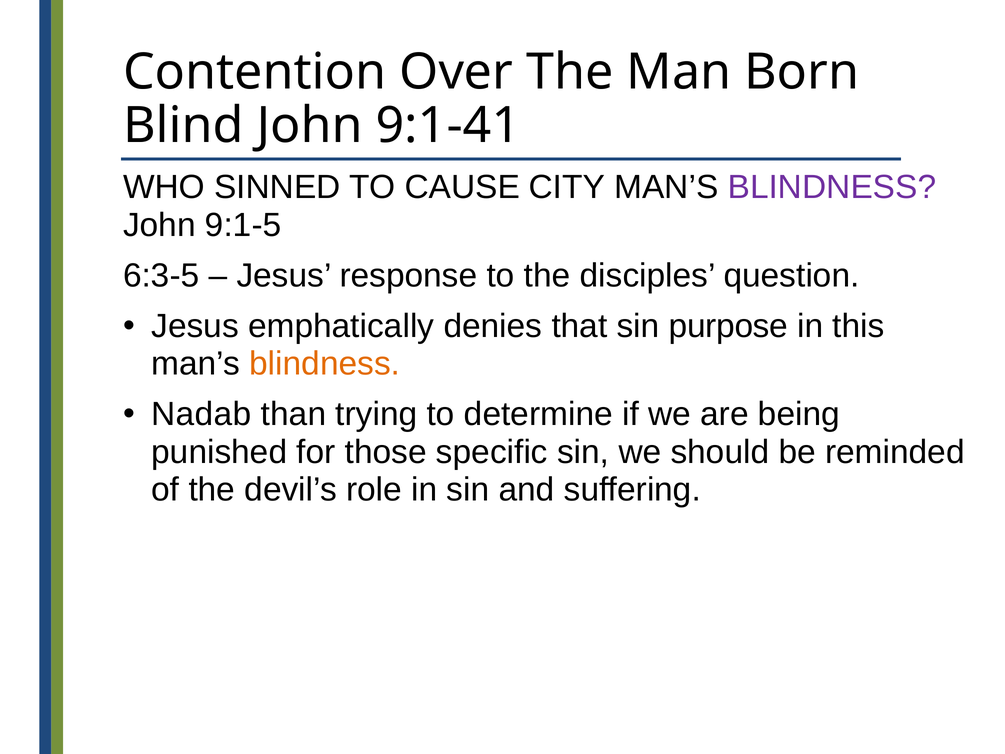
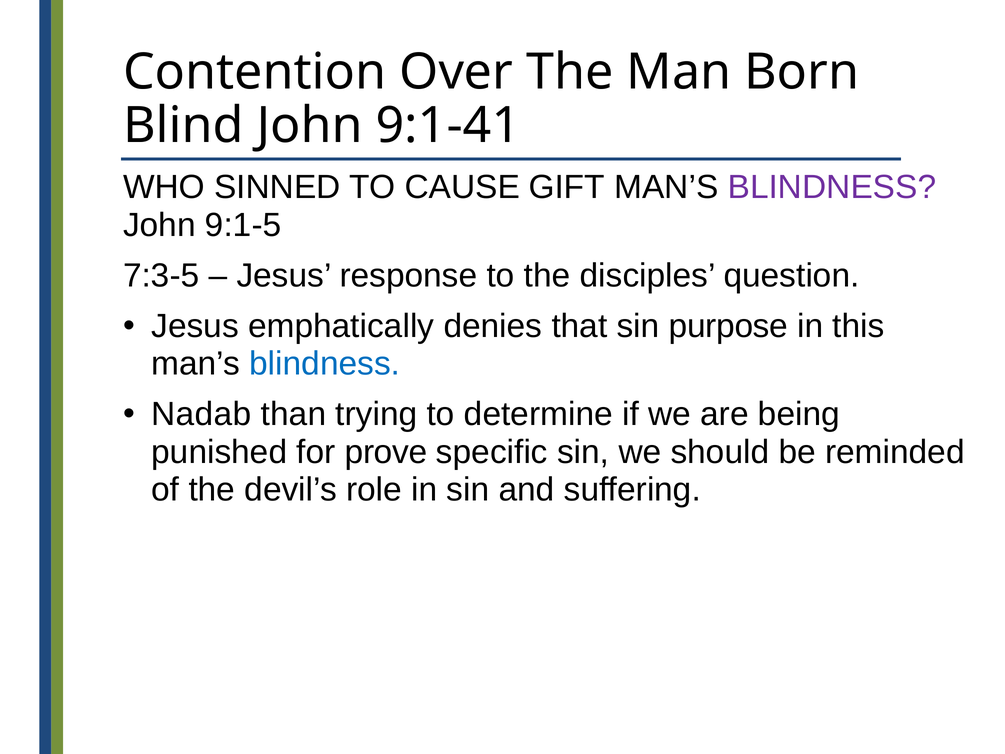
CITY: CITY -> GIFT (567, 187)
6:3-5: 6:3-5 -> 7:3-5 (161, 276)
blindness colour: orange -> blue (325, 364)
those: those -> prove (386, 452)
